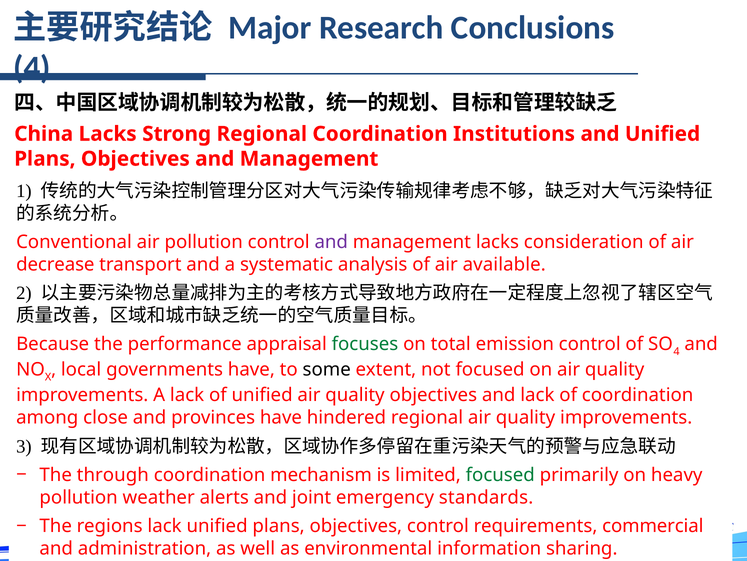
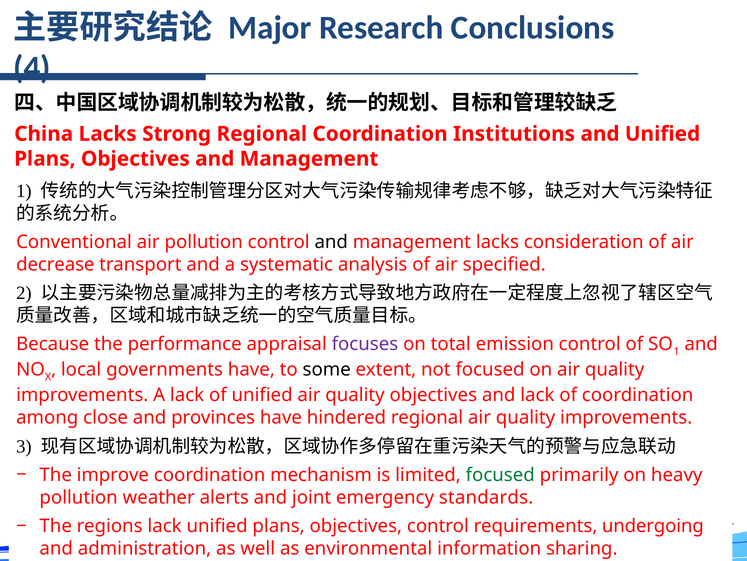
and colour: purple -> black (331, 242)
available: available -> specified (504, 264)
focuses colour: green -> purple (365, 344)
4: 4 -> 1 (677, 351)
through: through -> improve (113, 474)
commercial: commercial -> undergoing (653, 526)
